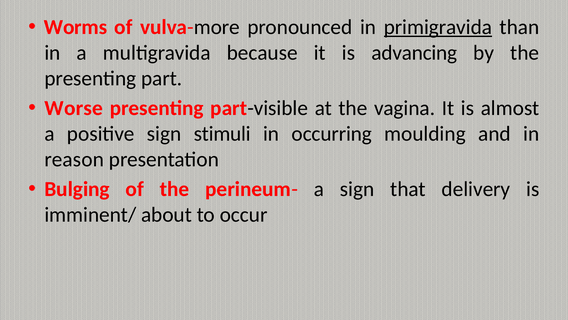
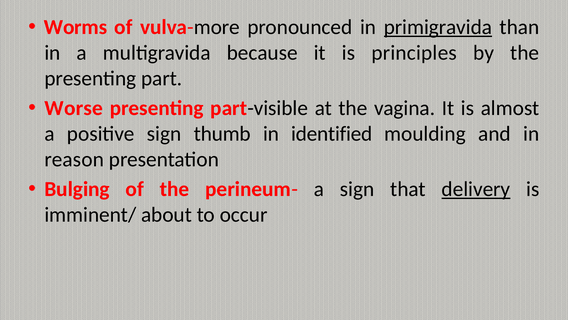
advancing: advancing -> principles (414, 53)
stimuli: stimuli -> thumb (222, 134)
occurring: occurring -> identified (332, 134)
delivery underline: none -> present (476, 189)
